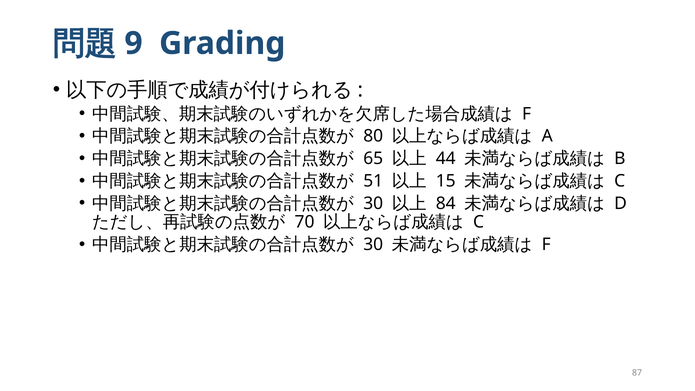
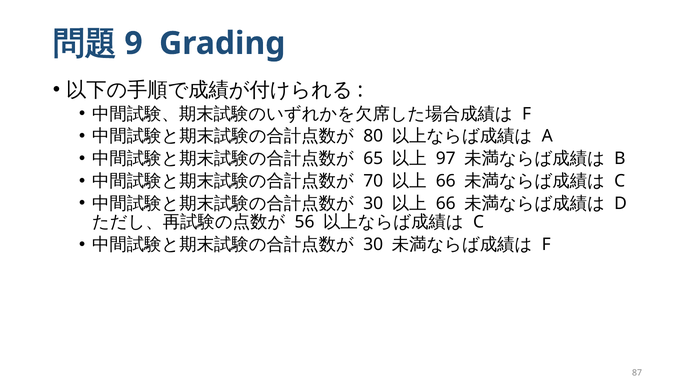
44: 44 -> 97 (446, 159)
51: 51 -> 70 (373, 181)
15: 15 -> 66 (446, 181)
84: 84 -> 66 (446, 203)
70: 70 -> 56 (305, 222)
